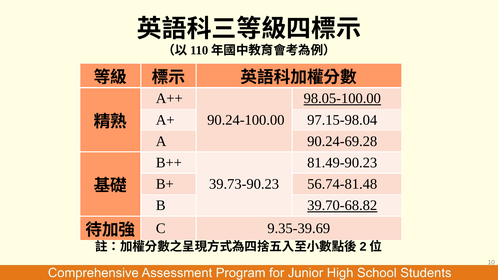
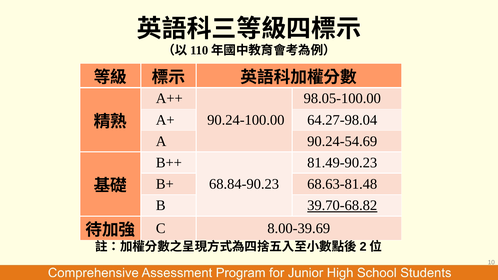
98.05-100.00 underline: present -> none (342, 99)
97.15-98.04: 97.15-98.04 -> 64.27-98.04 (342, 120)
90.24-69.28: 90.24-69.28 -> 90.24-54.69 (342, 141)
39.73-90.23: 39.73-90.23 -> 68.84-90.23 (244, 184)
56.74-81.48: 56.74-81.48 -> 68.63-81.48 (342, 184)
9.35-39.69: 9.35-39.69 -> 8.00-39.69 (299, 228)
